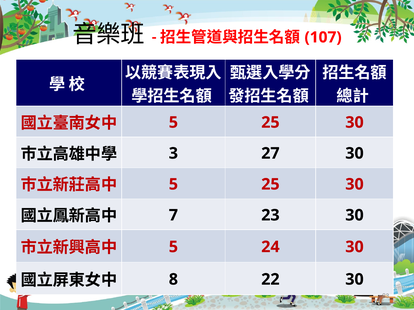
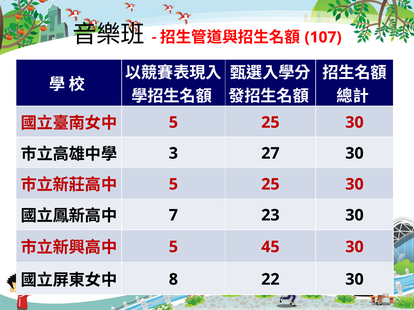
24: 24 -> 45 (270, 247)
